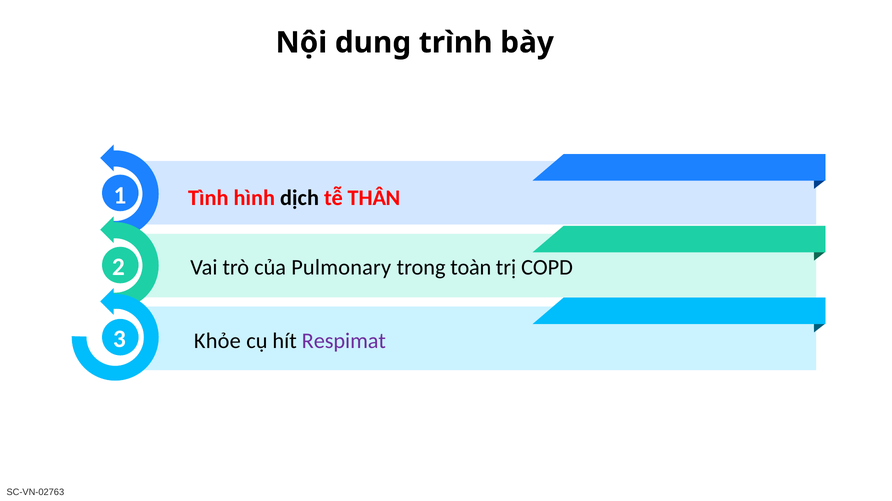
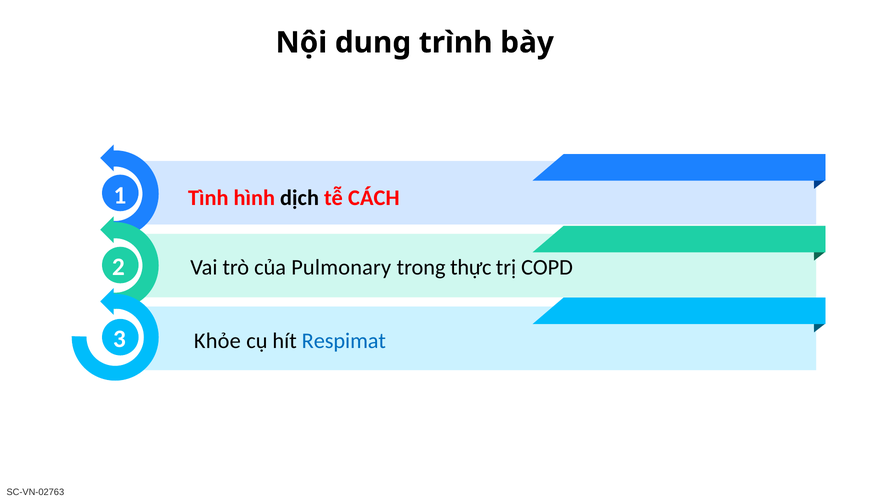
THÂN: THÂN -> CÁCH (374, 198)
toàn: toàn -> thực (471, 268)
Respimat colour: purple -> blue (344, 342)
